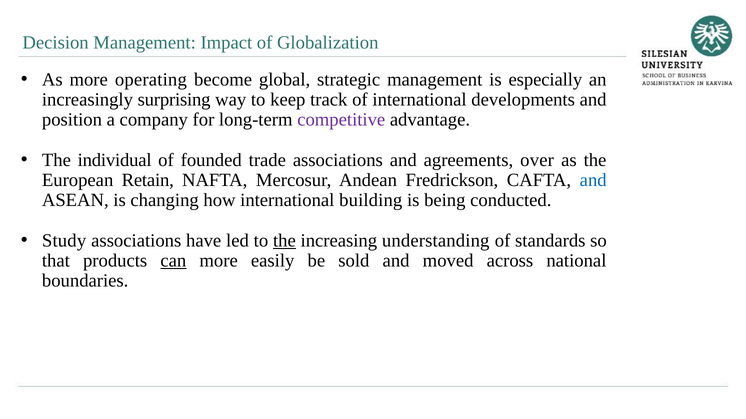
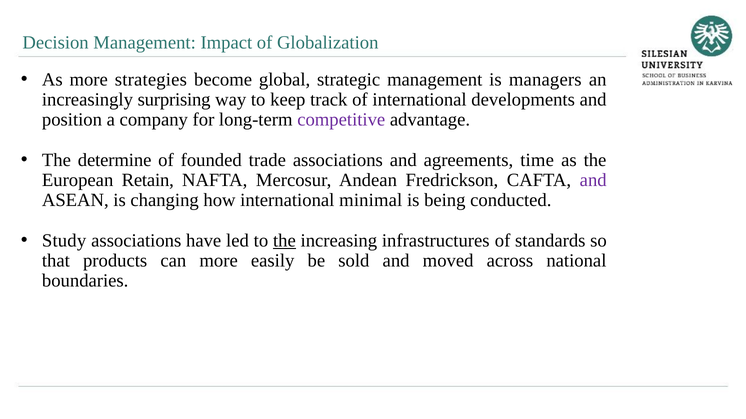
operating: operating -> strategies (151, 80)
especially: especially -> managers (545, 80)
individual: individual -> determine (115, 160)
over: over -> time (537, 160)
and colour: blue -> purple (593, 180)
building: building -> minimal (371, 200)
understanding: understanding -> infrastructures (436, 241)
can underline: present -> none (173, 261)
